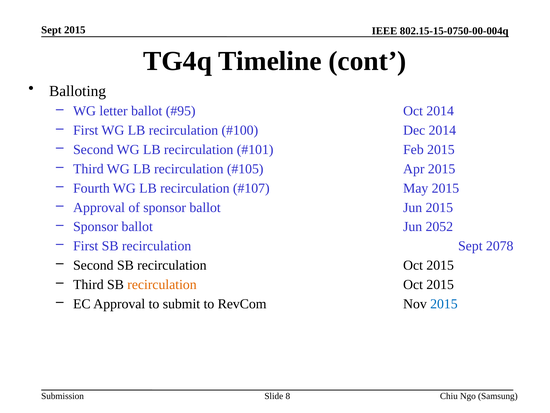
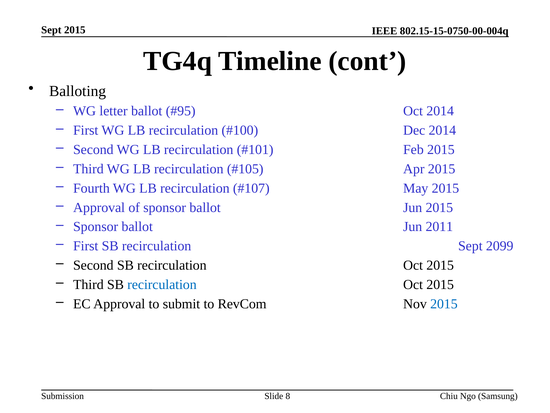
2052: 2052 -> 2011 (439, 226)
2078: 2078 -> 2099 (500, 246)
recirculation colour: orange -> blue (162, 284)
